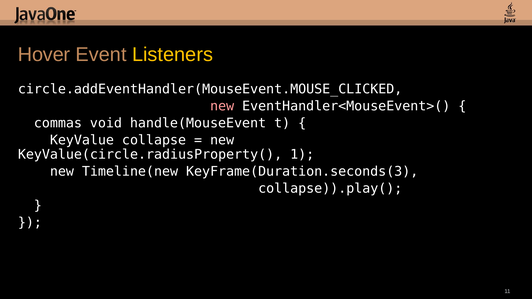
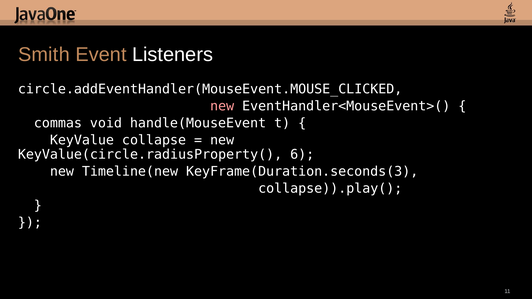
Hover: Hover -> Smith (44, 55)
Listeners colour: yellow -> white (173, 55)
1: 1 -> 6 (302, 154)
